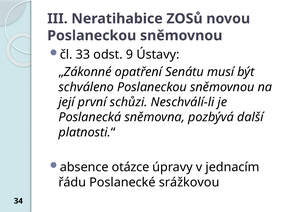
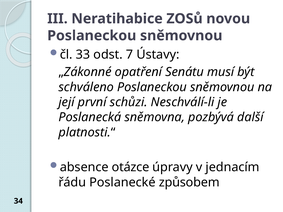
9: 9 -> 7 (130, 55)
srážkovou: srážkovou -> způsobem (189, 182)
